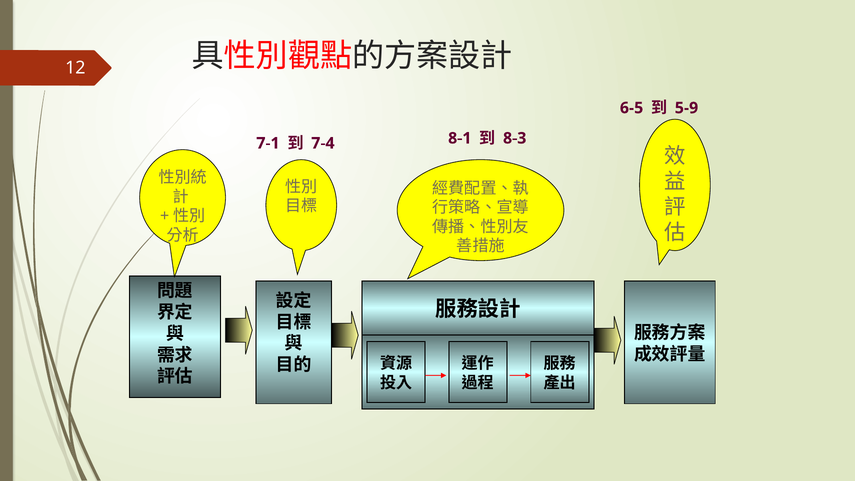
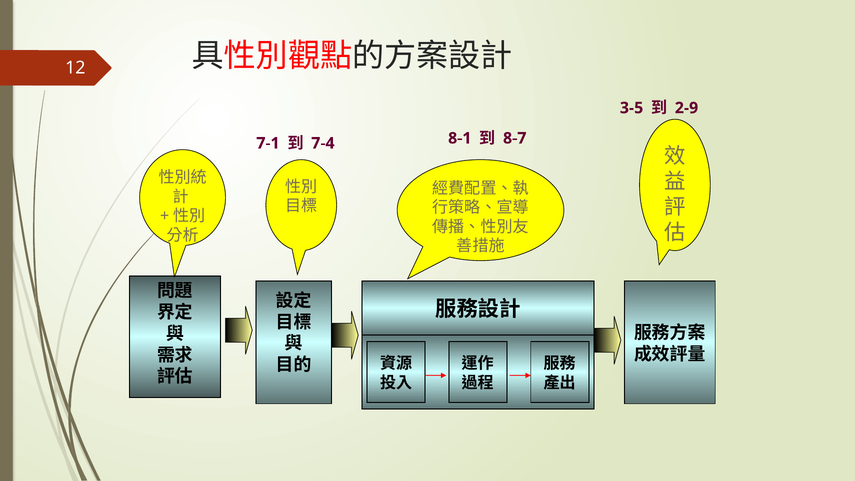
6-5: 6-5 -> 3-5 (632, 108)
5-9: 5-9 -> 2-9 (687, 108)
8-3: 8-3 -> 8-7 (515, 138)
